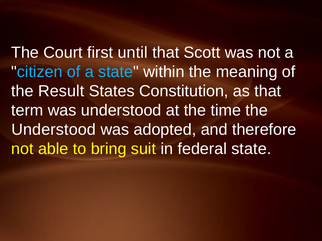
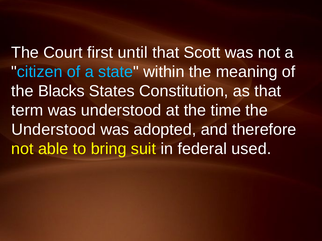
Result: Result -> Blacks (61, 91)
federal state: state -> used (251, 149)
